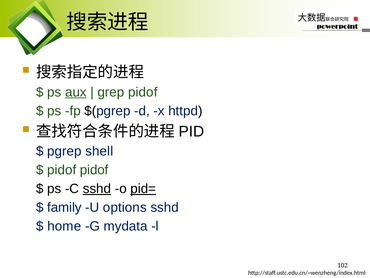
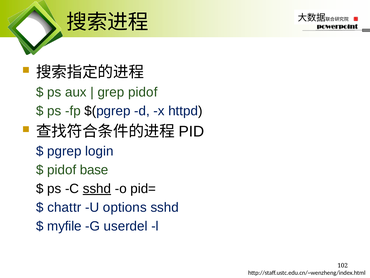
aux underline: present -> none (76, 92)
shell: shell -> login (99, 151)
pidof pidof: pidof -> base (94, 170)
pid= underline: present -> none (143, 188)
family: family -> chattr (64, 207)
home: home -> myfile (64, 226)
mydata: mydata -> userdel (126, 226)
